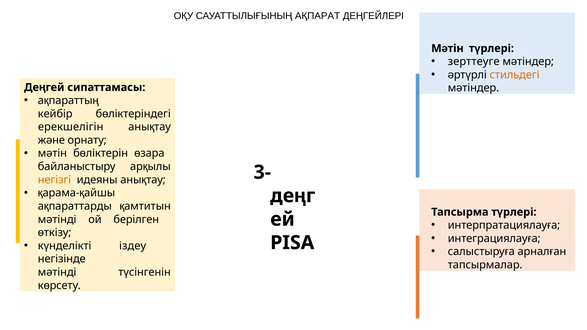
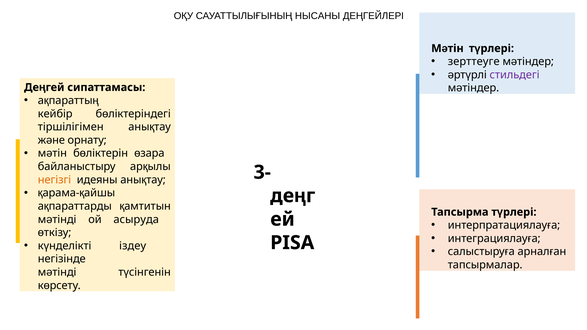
АҚПАРАТ: АҚПАРАТ -> НЫСАНЫ (318, 16)
стильдегі colour: orange -> purple (515, 75)
ерекшелігін: ерекшелігін -> тіршілігімен (71, 127)
берілген: берілген -> асыруда (136, 220)
